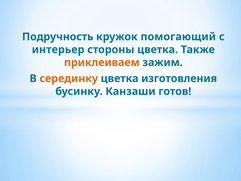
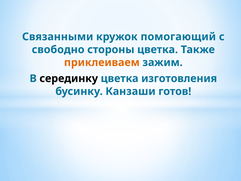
Подручность: Подручность -> Связанными (58, 37)
интерьер: интерьер -> свободно (58, 50)
серединку colour: orange -> black (69, 78)
